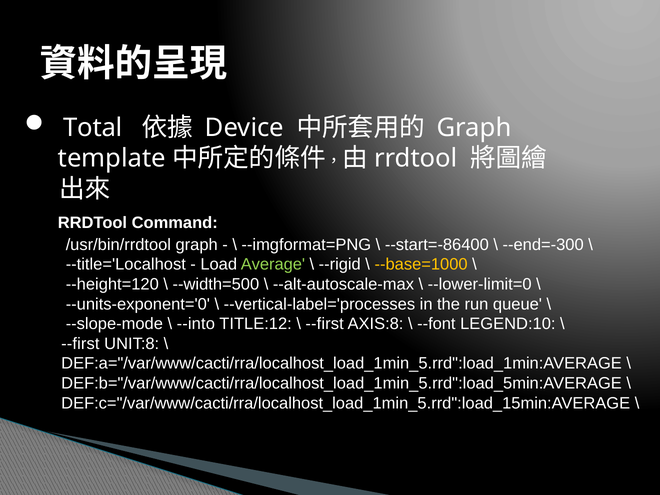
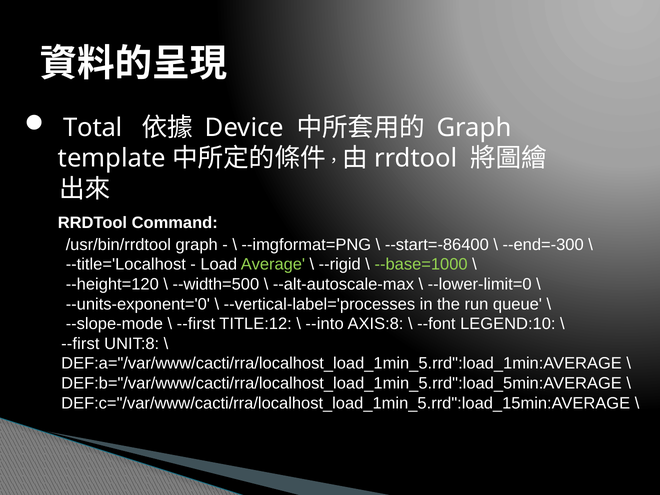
--base=1000 colour: yellow -> light green (421, 264)
--into: --into -> --first (196, 324)
--first: --first -> --into (325, 324)
